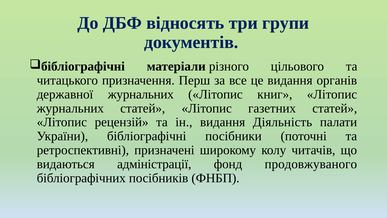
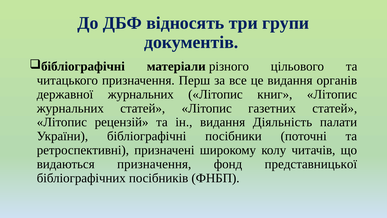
видаються адміністрації: адміністрації -> призначення (154, 164)
продовжуваного: продовжуваного -> представницької (311, 164)
